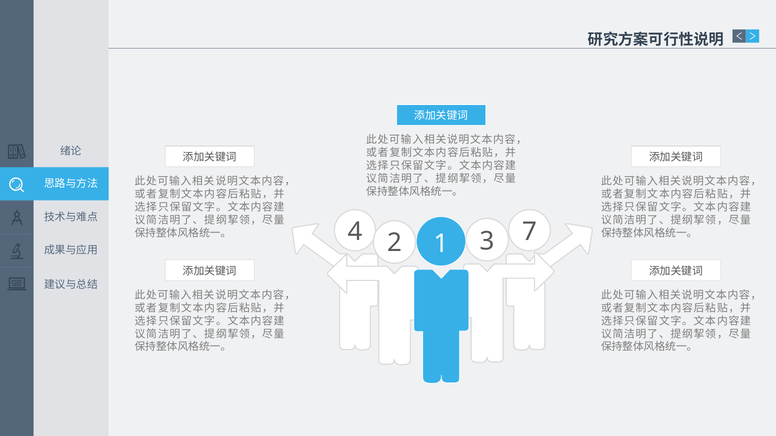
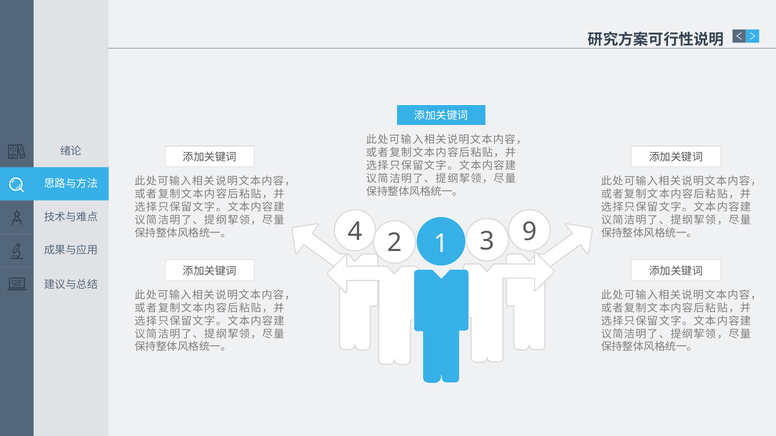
7: 7 -> 9 (529, 232)
